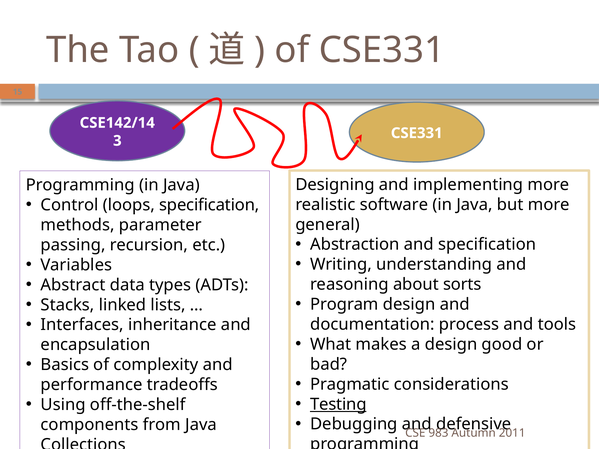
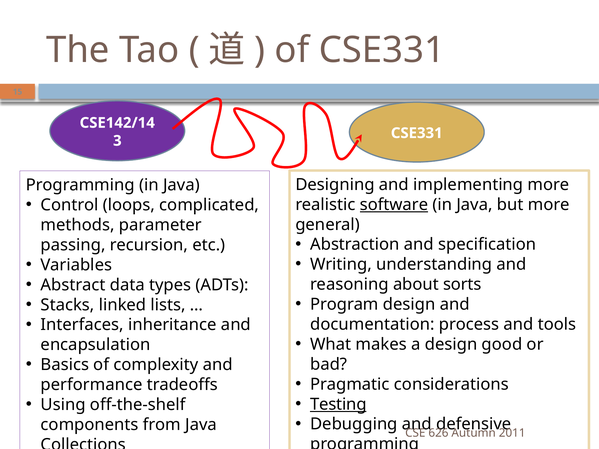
loops specification: specification -> complicated (209, 205)
software underline: none -> present (394, 205)
983: 983 -> 626 (438, 433)
